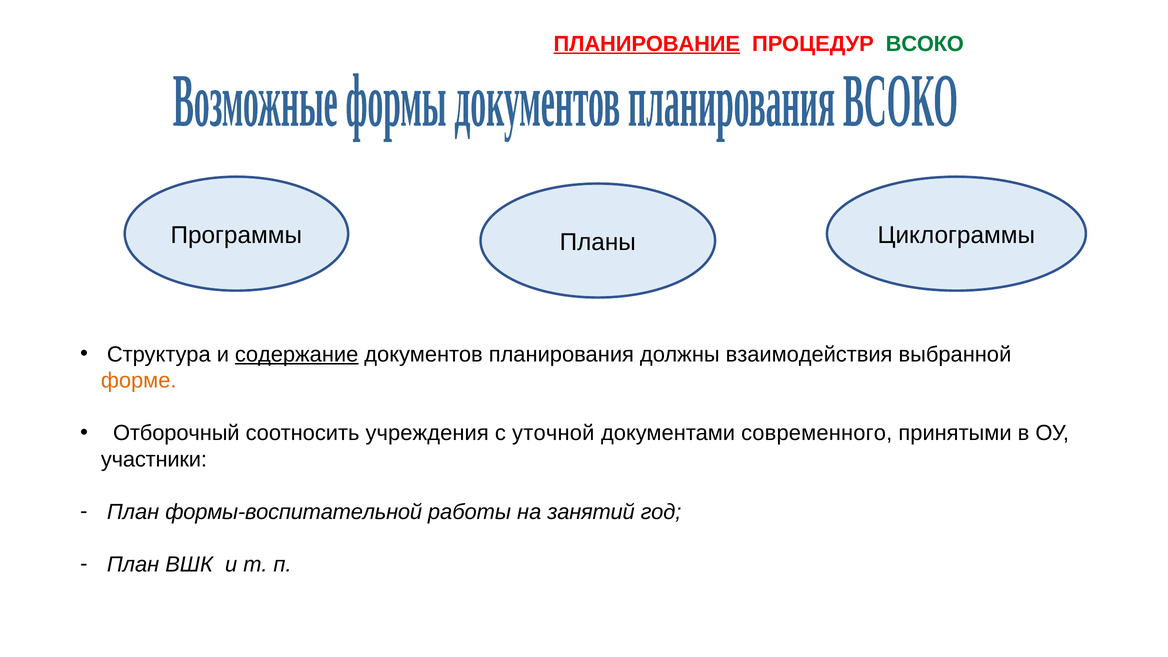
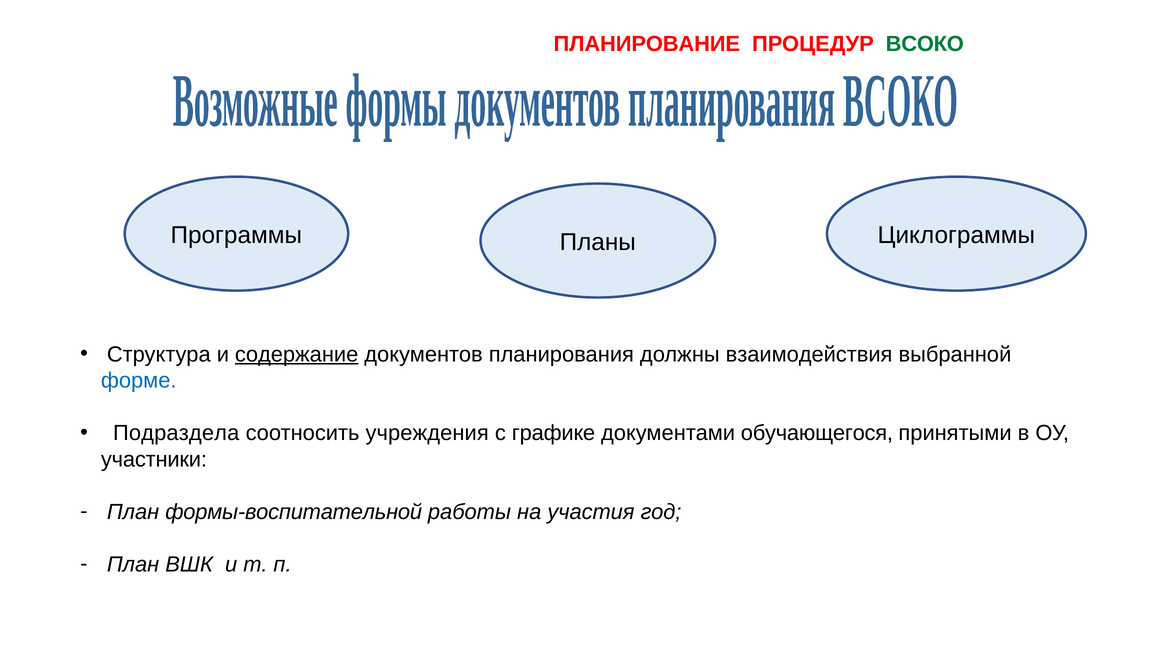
ПЛАНИРОВАНИЕ underline: present -> none (647, 44)
форме colour: orange -> blue (139, 381)
Отборочный: Отборочный -> Подраздела (176, 433)
уточной: уточной -> графике (553, 433)
современного: современного -> обучающегося (817, 433)
занятий: занятий -> участия (591, 512)
